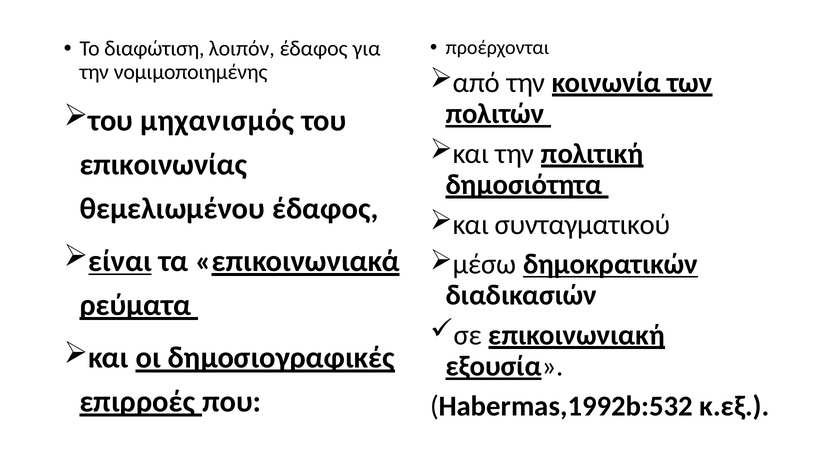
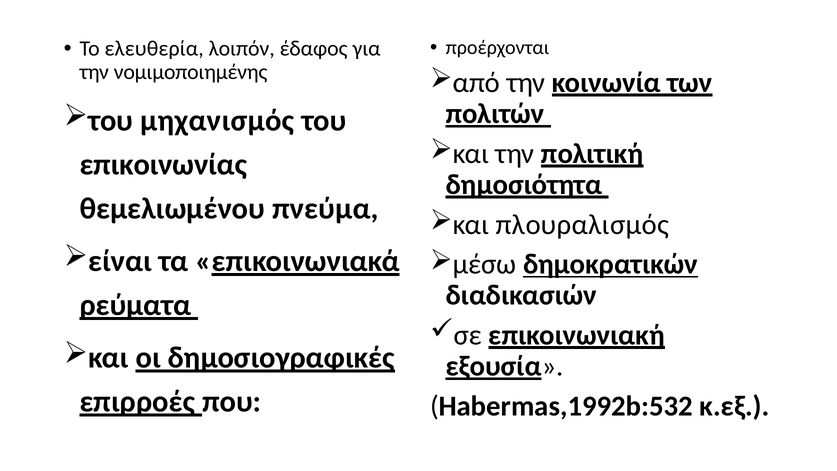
διαφώτιση: διαφώτιση -> ελευθερία (154, 49)
θεμελιωμένου έδαφος: έδαφος -> πνεύμα (325, 208)
συνταγματικού: συνταγματικού -> πλουραλισμός (582, 224)
είναι underline: present -> none (120, 261)
